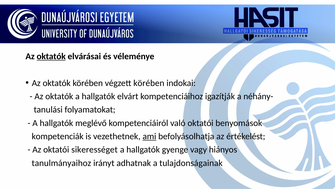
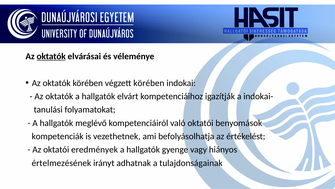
néhány-: néhány- -> indokai- (258, 96)
ami underline: present -> none (149, 136)
sikerességet: sikerességet -> eredmények (95, 149)
tanulmányaihoz: tanulmányaihoz -> értelmezésének (61, 163)
